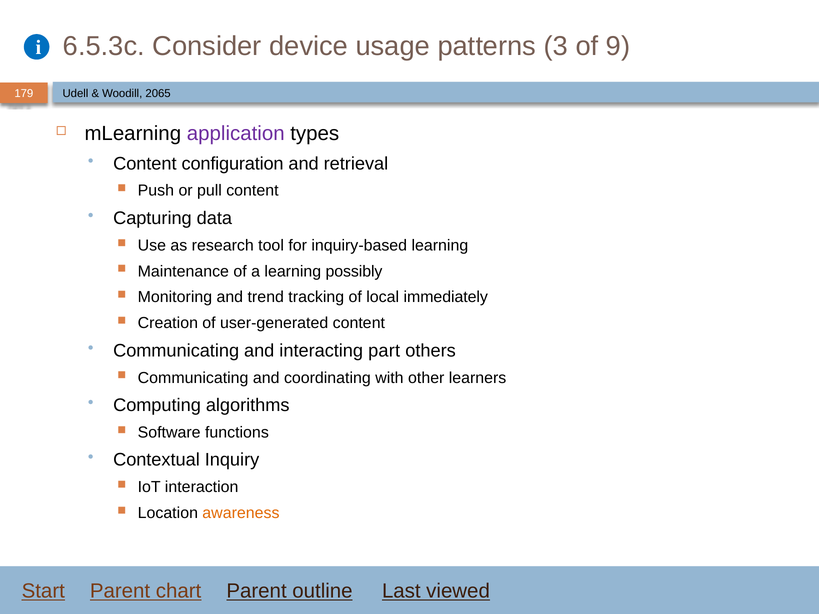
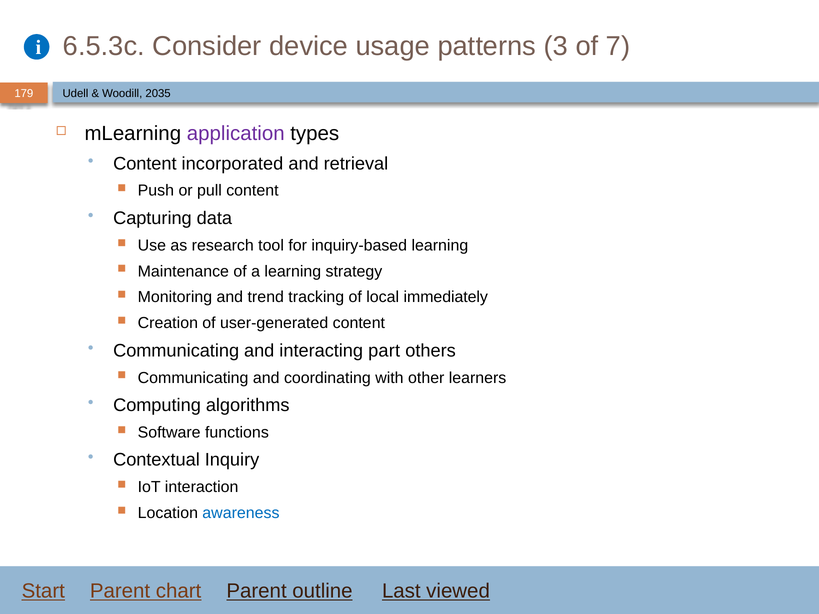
9: 9 -> 7 (618, 46)
2065: 2065 -> 2035 (158, 94)
configuration: configuration -> incorporated (232, 164)
possibly: possibly -> strategy (354, 271)
awareness colour: orange -> blue (241, 513)
